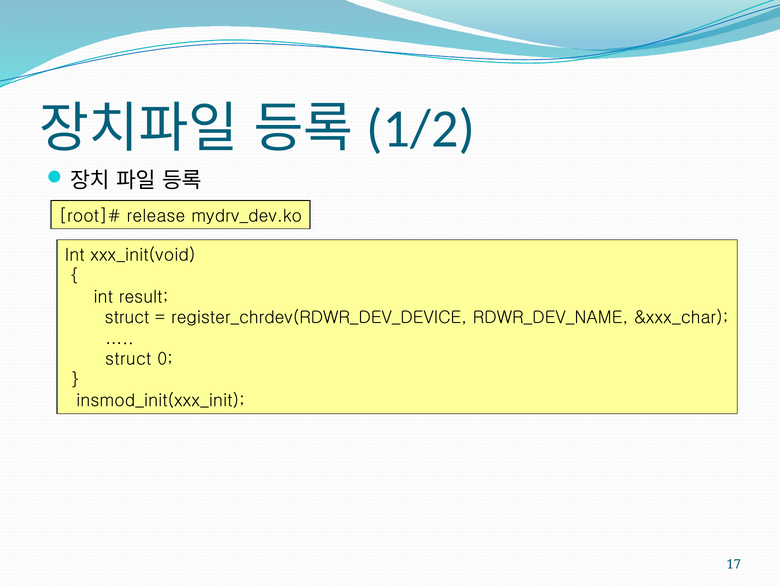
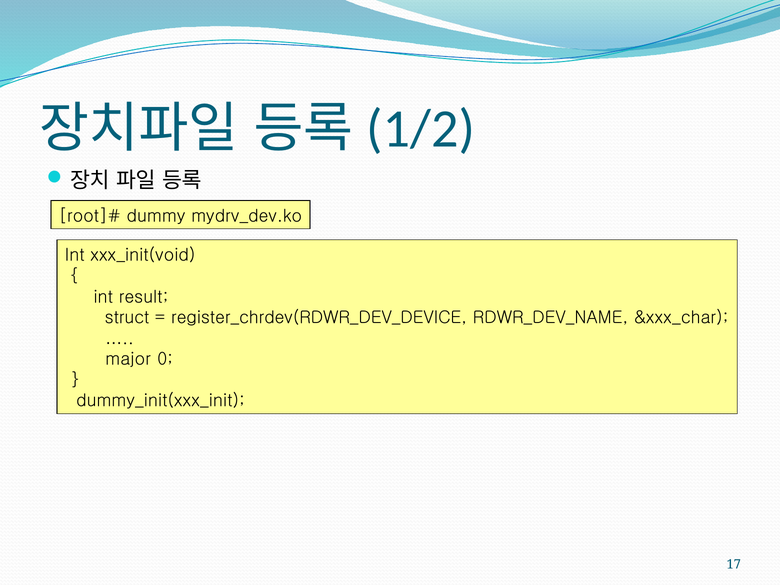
release: release -> dummy (156, 216)
struct: struct -> major (128, 359)
insmod_init(xxx_init: insmod_init(xxx_init -> dummy_init(xxx_init (161, 401)
